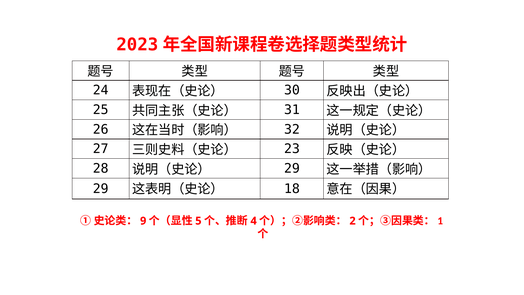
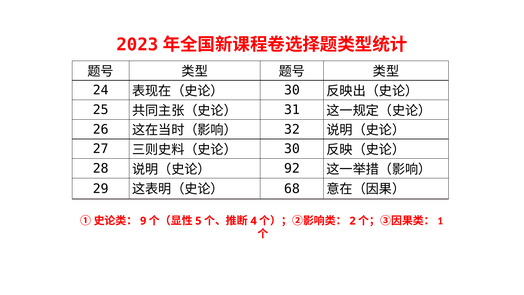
23: 23 -> 30 (292, 149)
29: 29 -> 92 (292, 168)
18: 18 -> 68 (292, 189)
